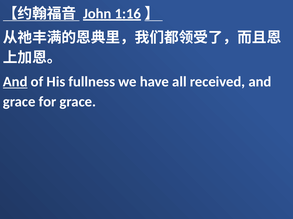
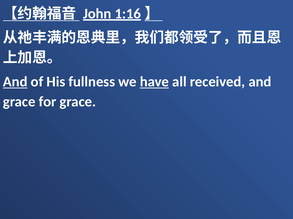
have underline: none -> present (154, 82)
